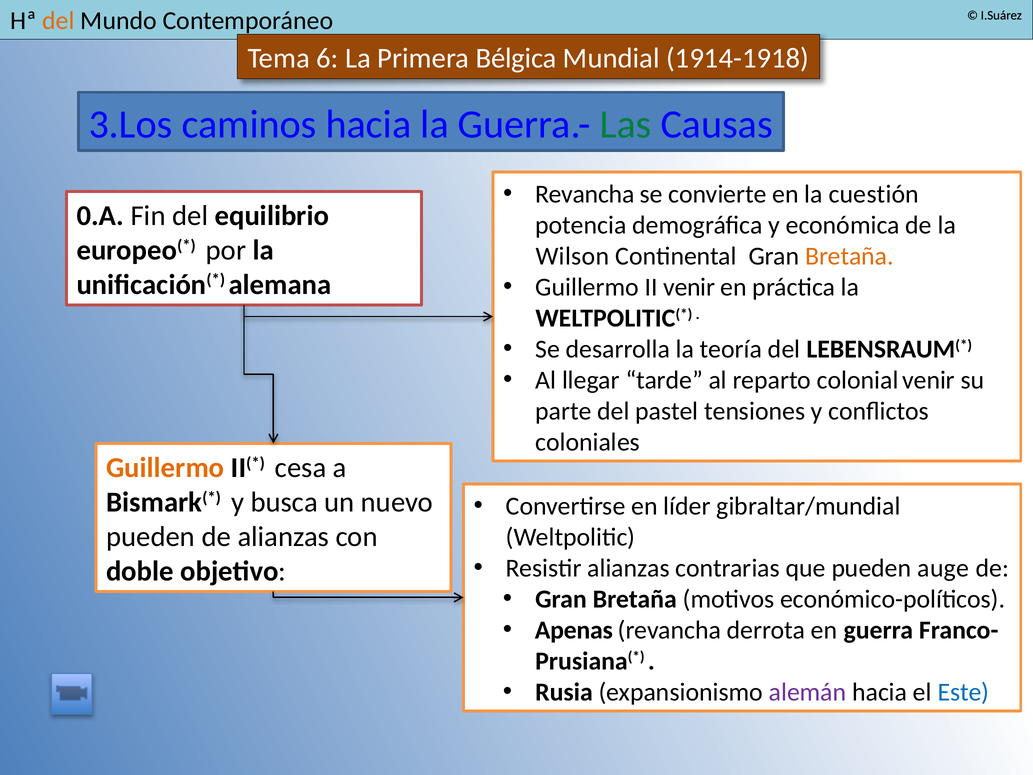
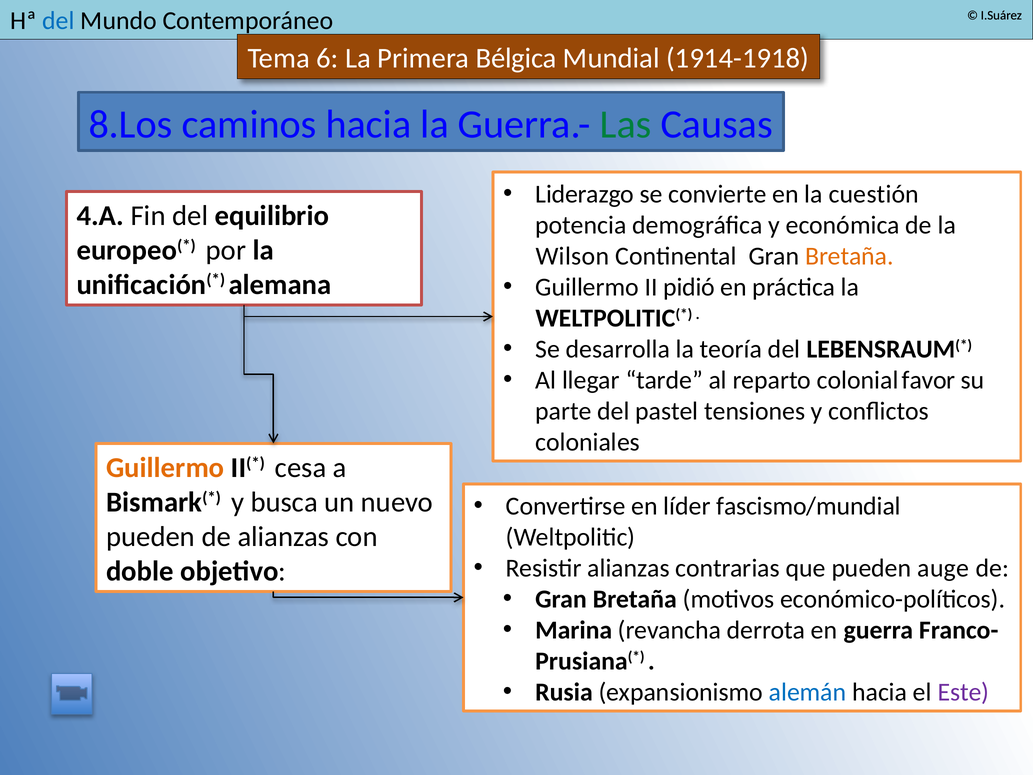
del colour: orange -> blue (58, 21)
3.Los: 3.Los -> 8.Los (131, 124)
Revancha: Revancha -> Liderazgo (585, 194)
0.A: 0.A -> 4.A (100, 216)
II venir: venir -> pidió (689, 287)
colonial venir: venir -> favor (929, 380)
gibraltar/mundial: gibraltar/mundial -> fascismo/mundial (809, 506)
Apenas: Apenas -> Marina (574, 630)
alemán colour: purple -> blue (808, 692)
Este colour: blue -> purple (963, 692)
